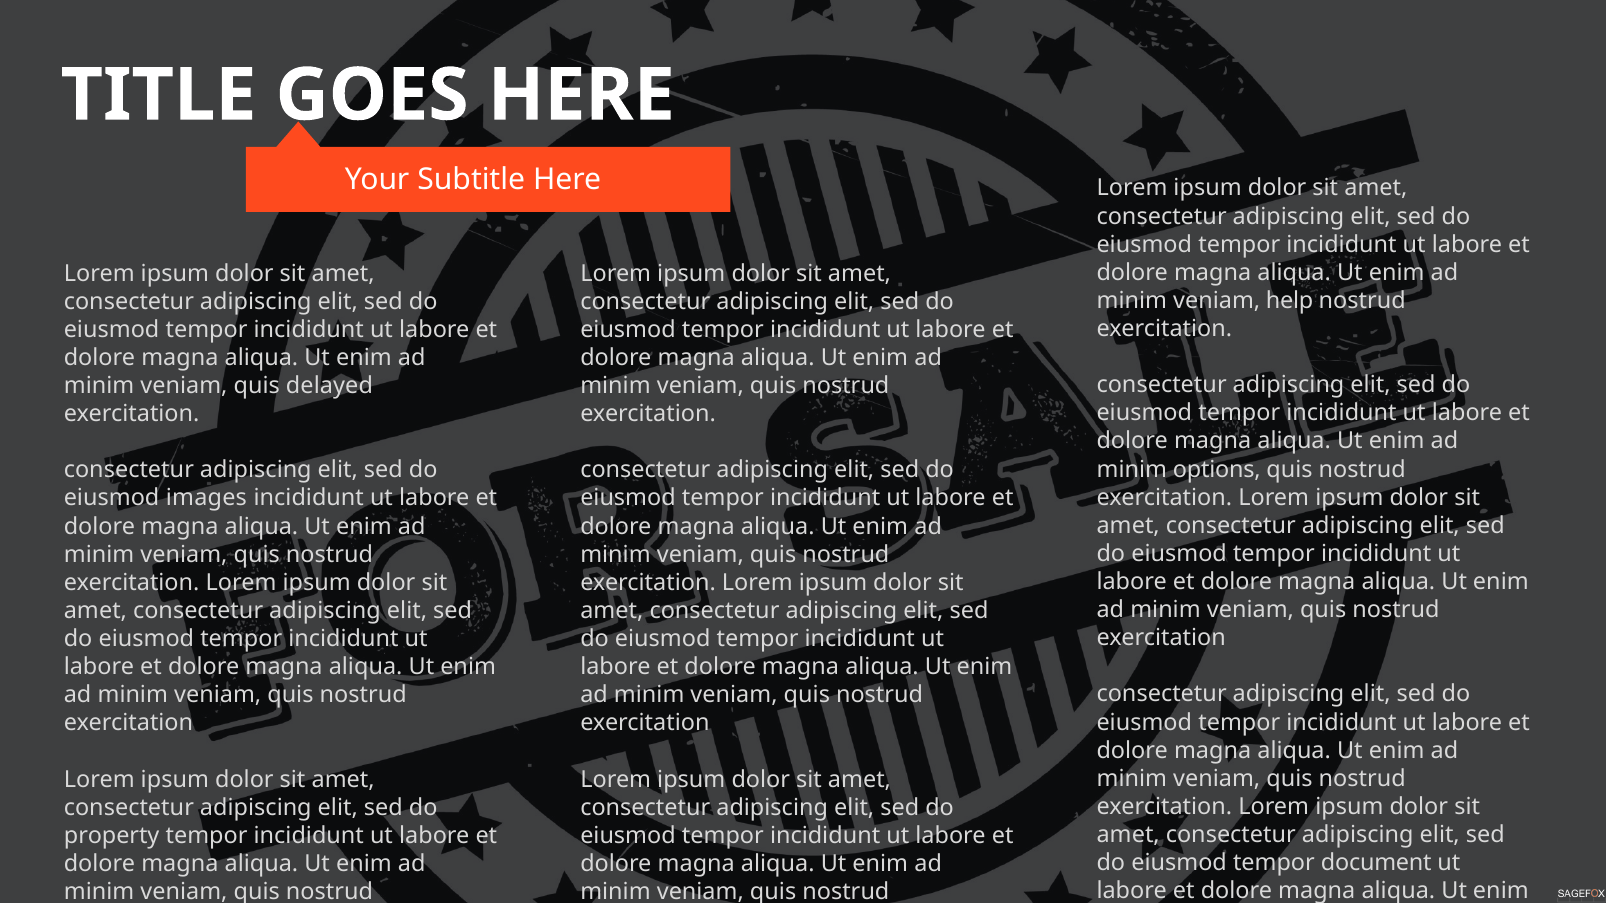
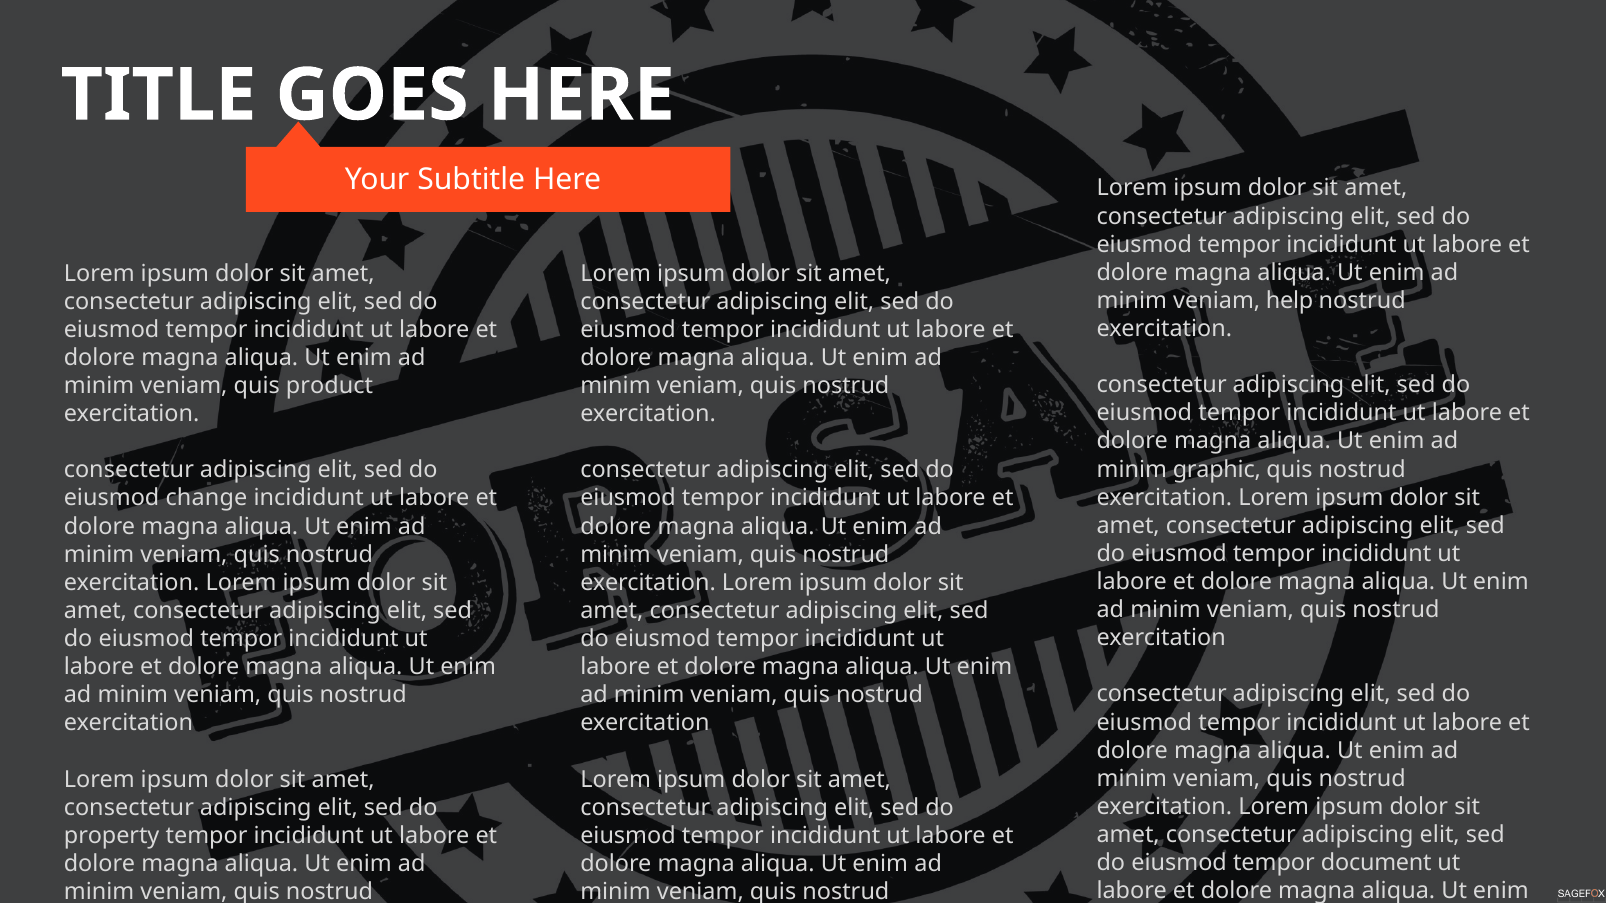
delayed: delayed -> product (329, 386)
options: options -> graphic (1217, 470)
images: images -> change (206, 498)
